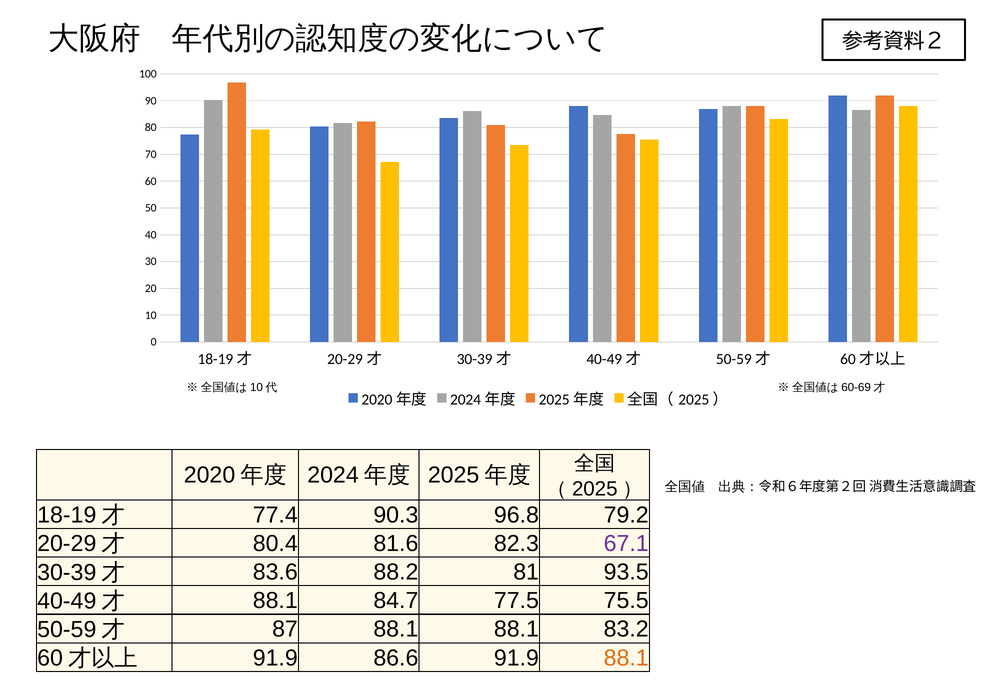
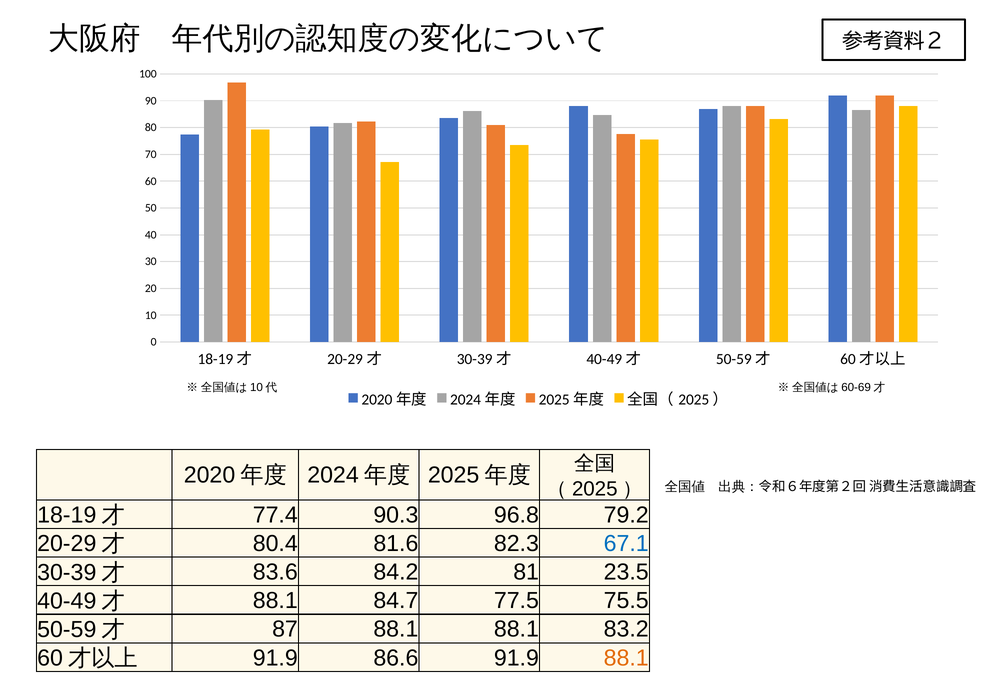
67.1 colour: purple -> blue (626, 544)
88.2: 88.2 -> 84.2 (396, 572)
93.5: 93.5 -> 23.5 (626, 572)
